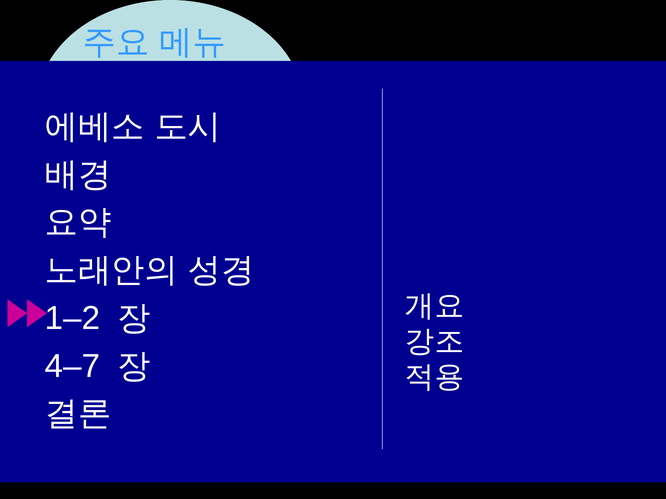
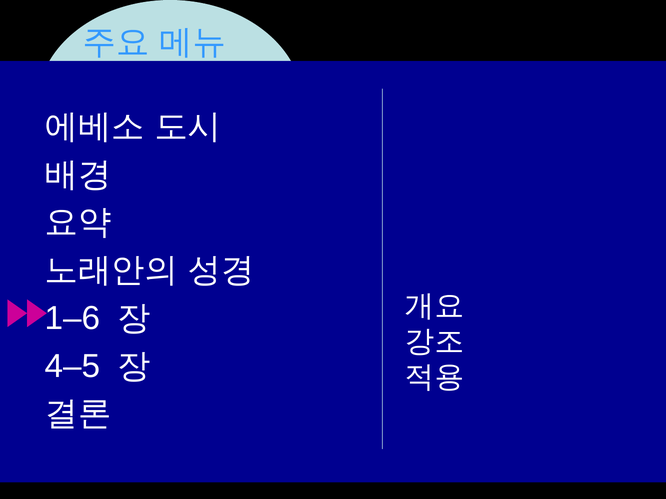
1–2: 1–2 -> 1–6 (73, 318)
4–7: 4–7 -> 4–5 (73, 366)
